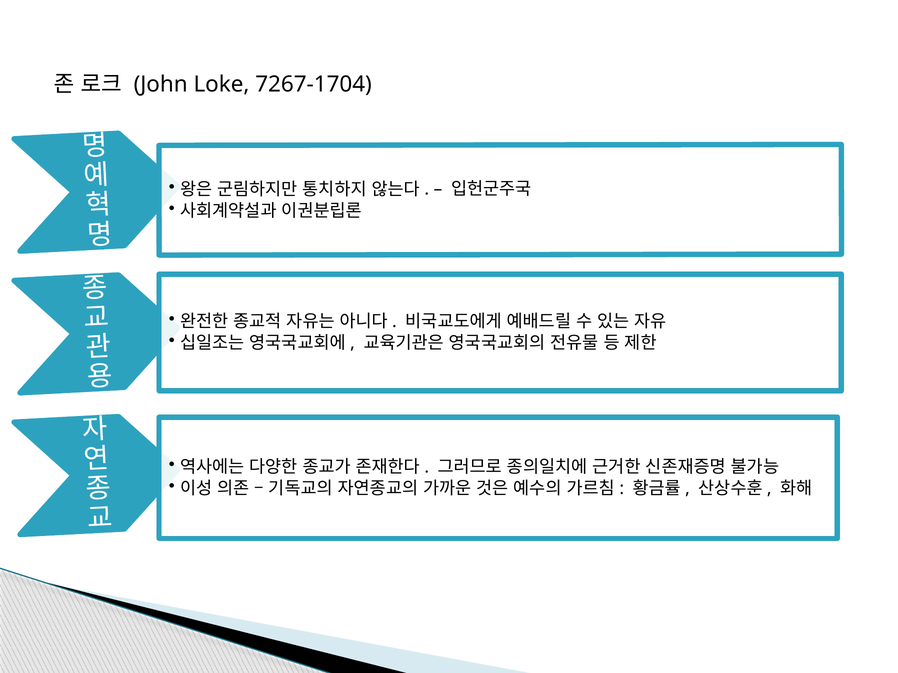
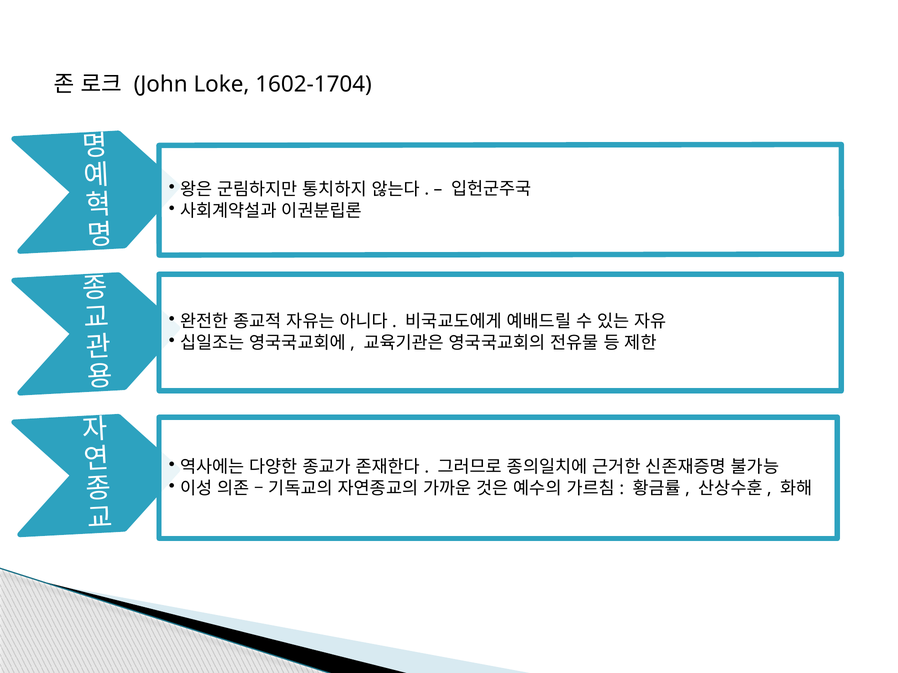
7267-1704: 7267-1704 -> 1602-1704 (314, 85)
